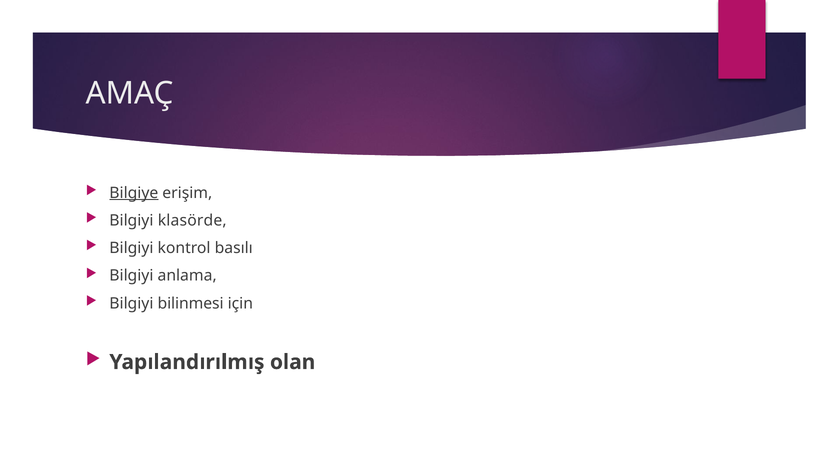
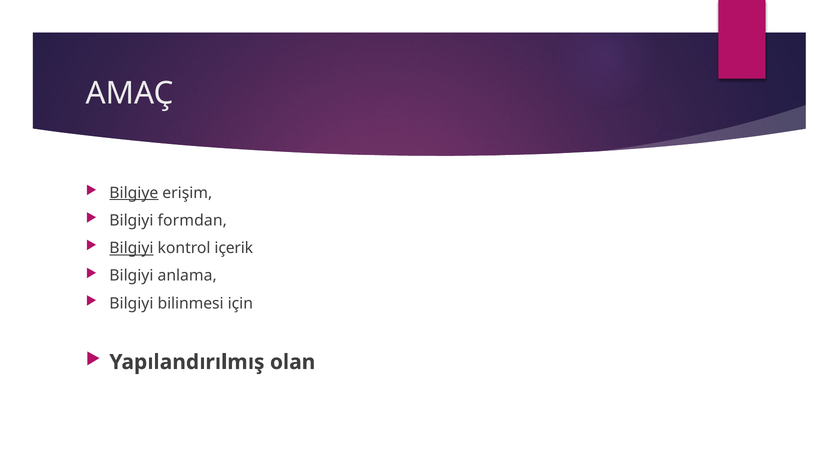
klasörde: klasörde -> formdan (192, 220)
Bilgiyi underline: none -> present (131, 248)
basılı: basılı -> içerik (234, 248)
